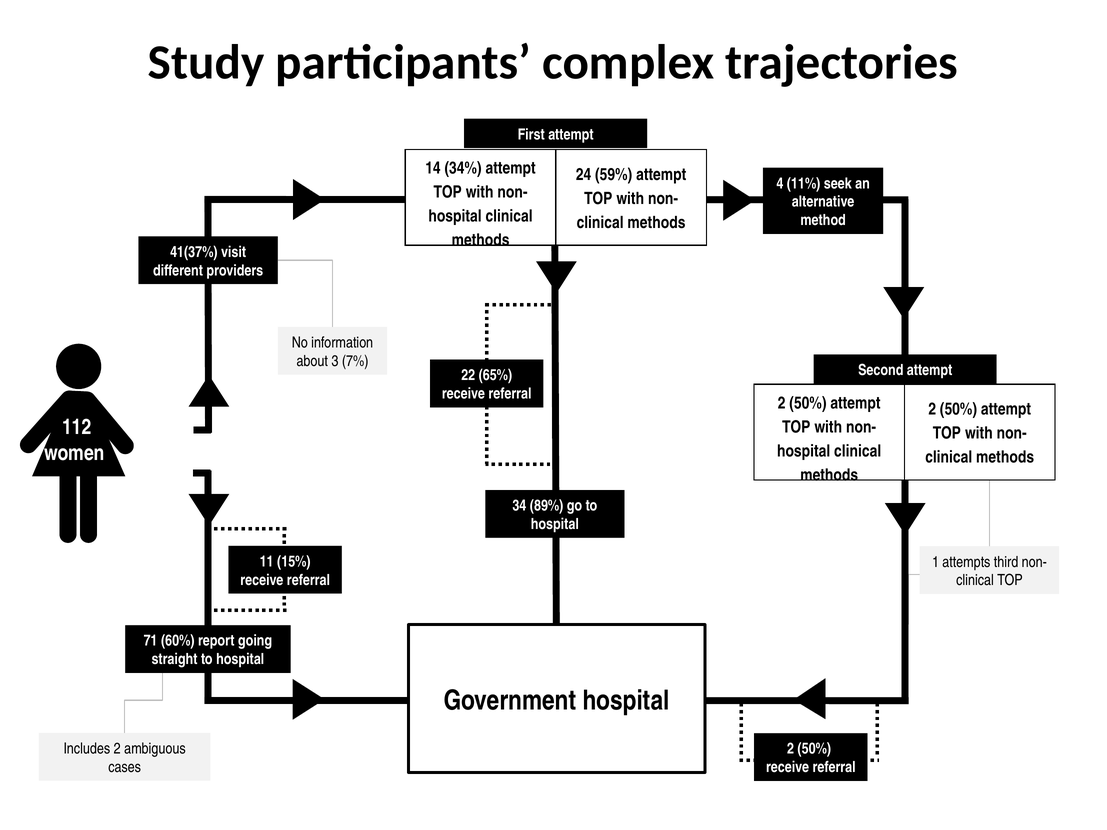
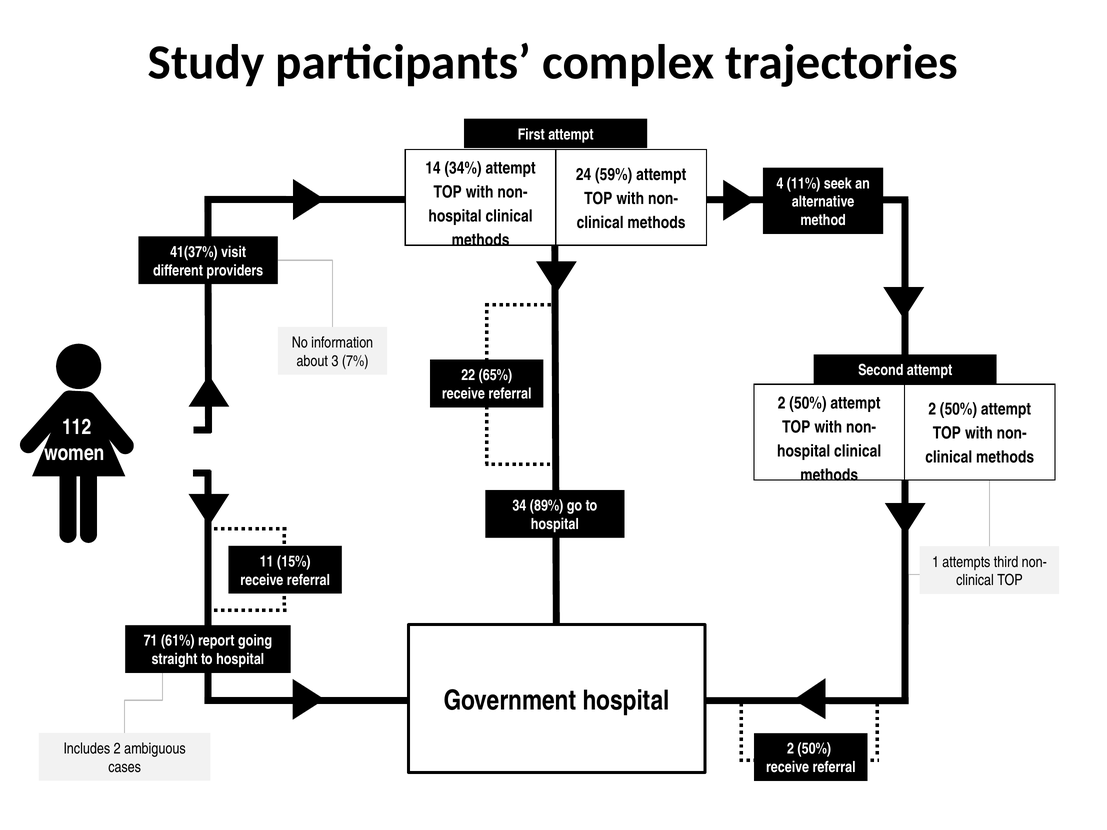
60%: 60% -> 61% (178, 641)
